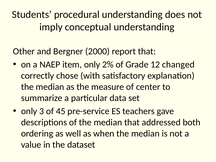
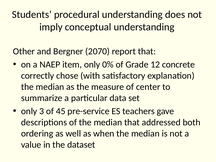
2000: 2000 -> 2070 (98, 51)
2%: 2% -> 0% (108, 65)
changed: changed -> concrete (178, 65)
